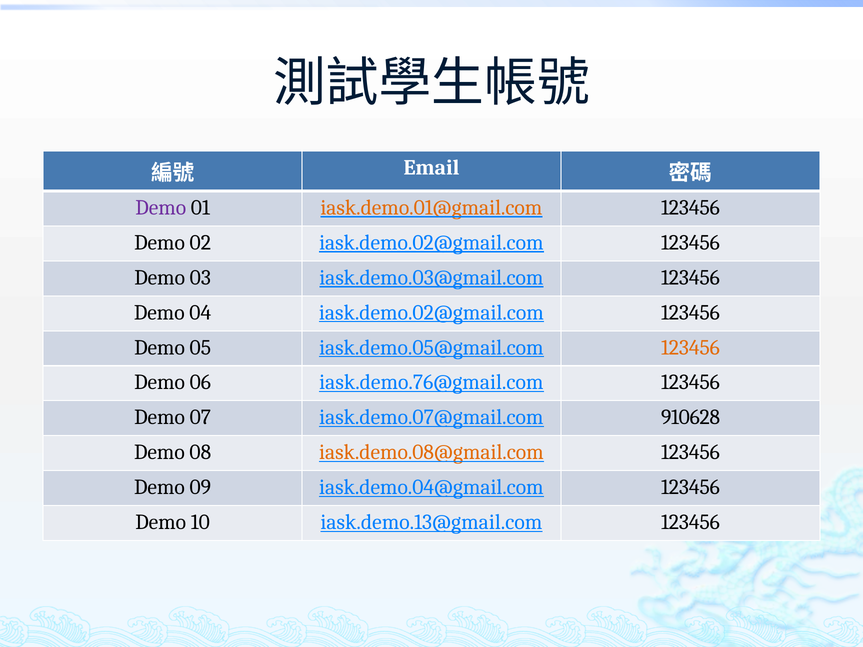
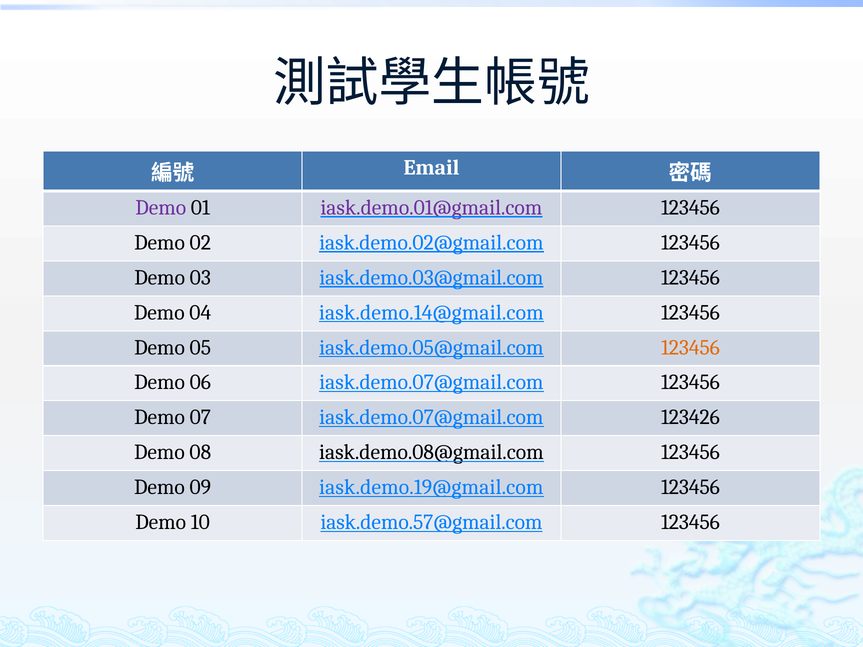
iask.demo.01@gmail.com colour: orange -> purple (431, 208)
04 iask.demo.02@gmail.com: iask.demo.02@gmail.com -> iask.demo.14@gmail.com (431, 313)
06 iask.demo.76@gmail.com: iask.demo.76@gmail.com -> iask.demo.07@gmail.com (431, 383)
910628: 910628 -> 123426 (690, 418)
iask.demo.08@gmail.com colour: orange -> black (431, 453)
iask.demo.04@gmail.com: iask.demo.04@gmail.com -> iask.demo.19@gmail.com (431, 488)
iask.demo.13@gmail.com: iask.demo.13@gmail.com -> iask.demo.57@gmail.com (431, 523)
